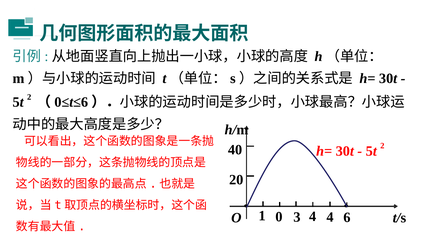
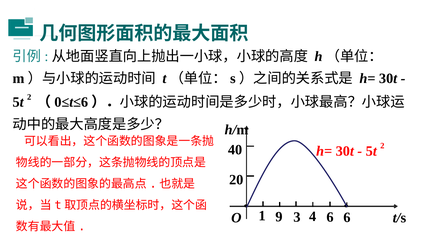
0: 0 -> 9 (279, 217)
4 4: 4 -> 6 (330, 217)
